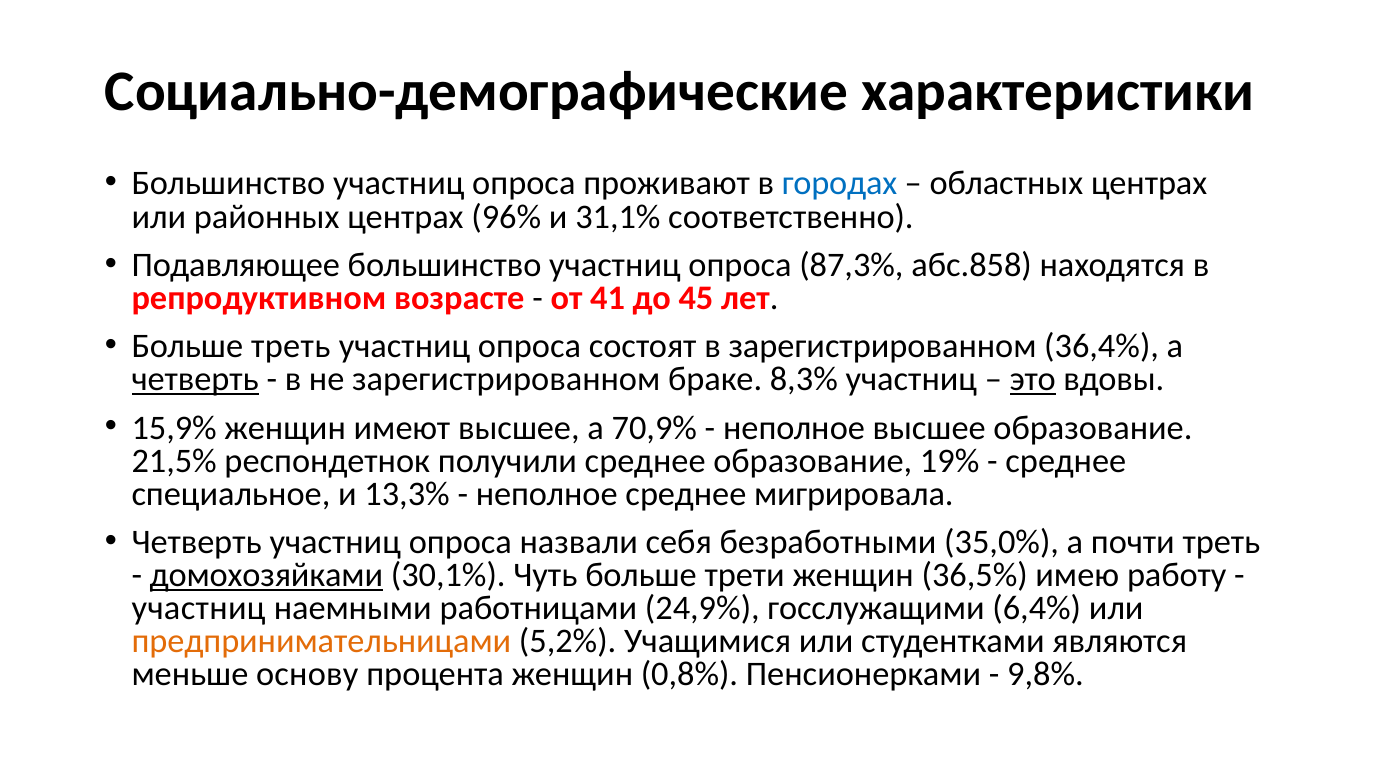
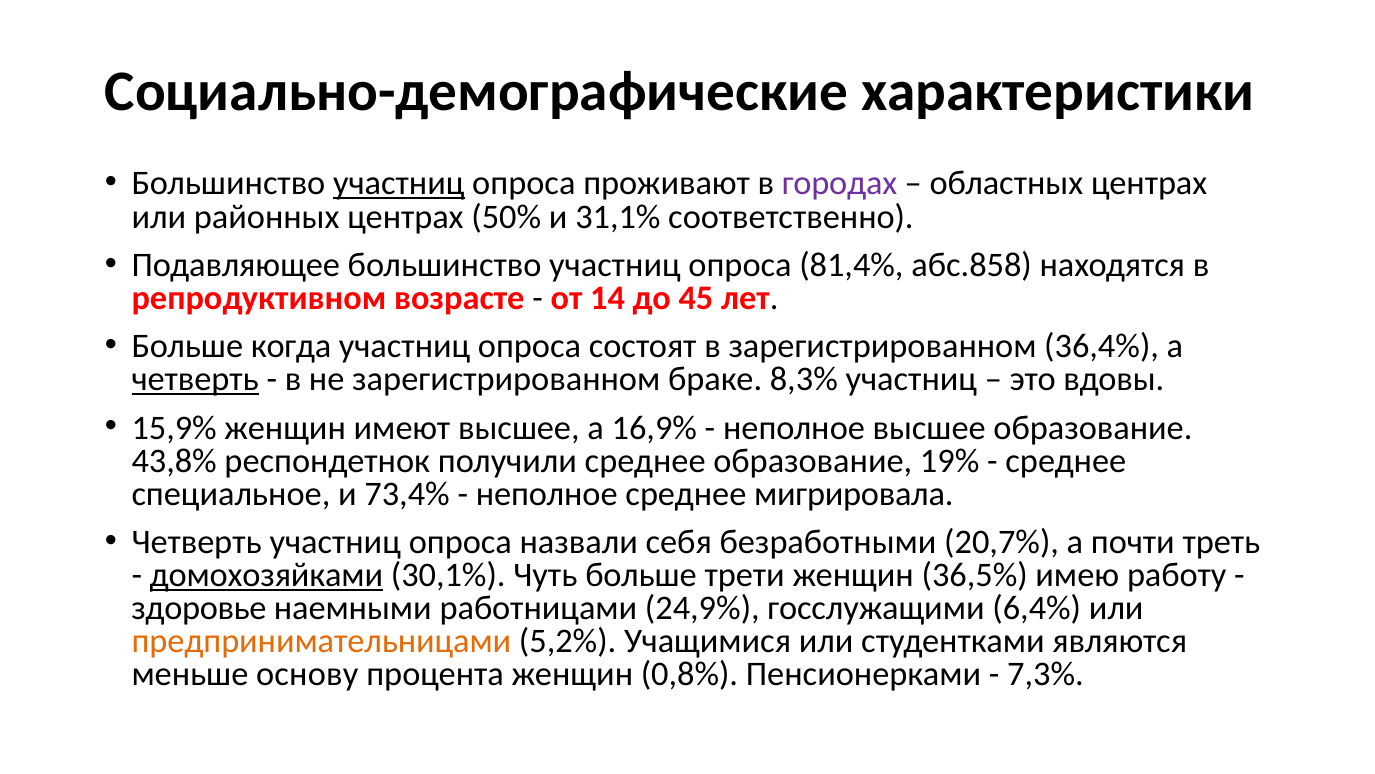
участниц underline: none -> present (399, 183)
городах colour: blue -> purple (839, 183)
96%: 96% -> 50% (506, 217)
87,3%: 87,3% -> 81,4% (851, 265)
41: 41 -> 14 (607, 298)
Больше треть: треть -> когда (291, 346)
это underline: present -> none (1033, 379)
70,9%: 70,9% -> 16,9% (654, 427)
21,5%: 21,5% -> 43,8% (174, 460)
13,3%: 13,3% -> 73,4% (407, 493)
35,0%: 35,0% -> 20,7% (1002, 542)
участниц: участниц -> здоровье (199, 608)
9,8%: 9,8% -> 7,3% (1045, 674)
